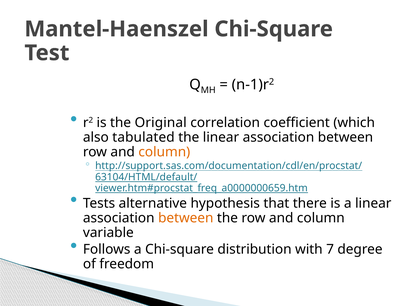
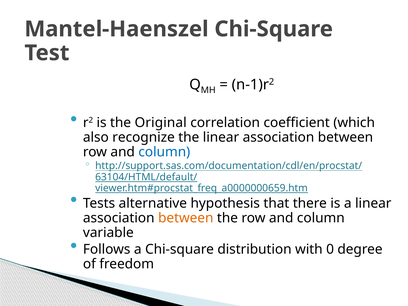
tabulated: tabulated -> recognize (144, 137)
column colour: orange -> blue (164, 152)
7: 7 -> 0 (330, 249)
